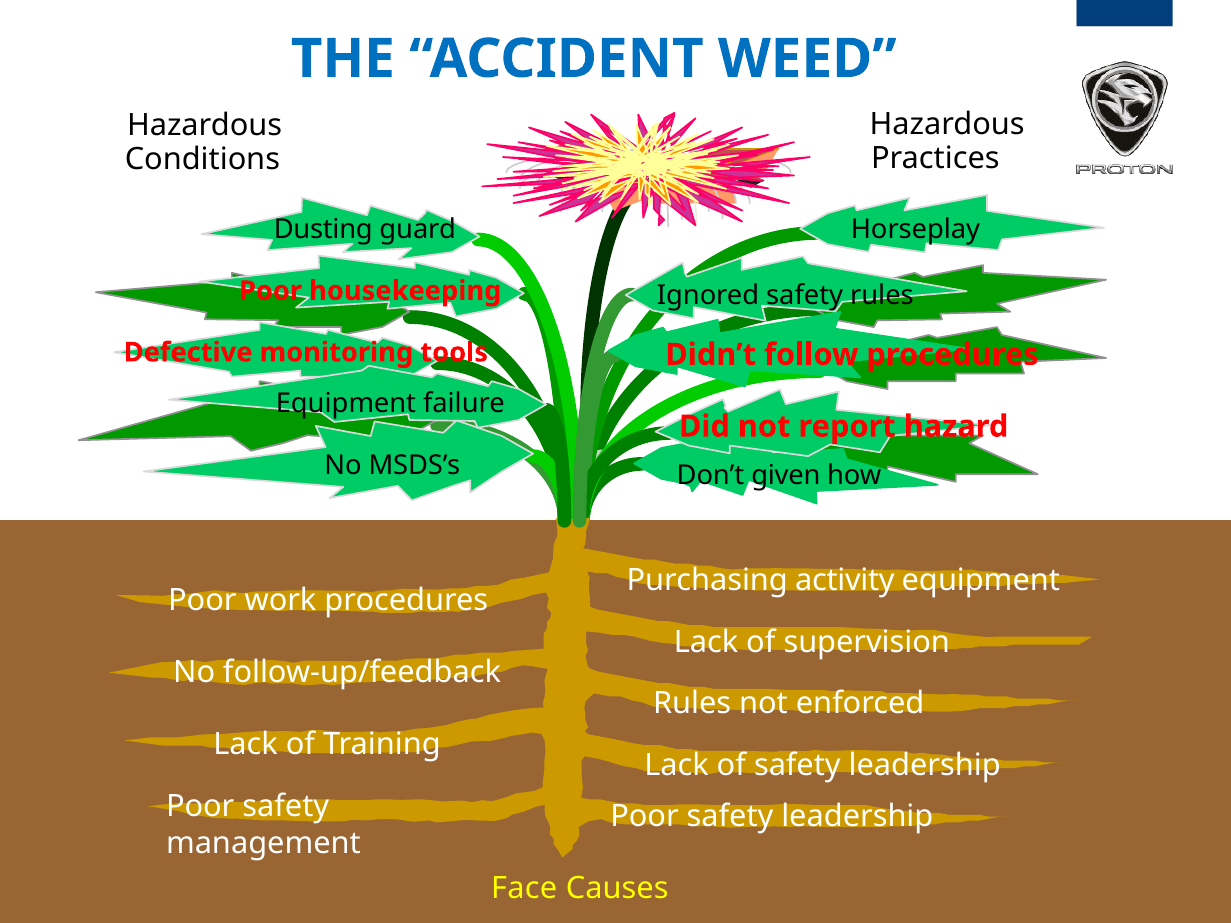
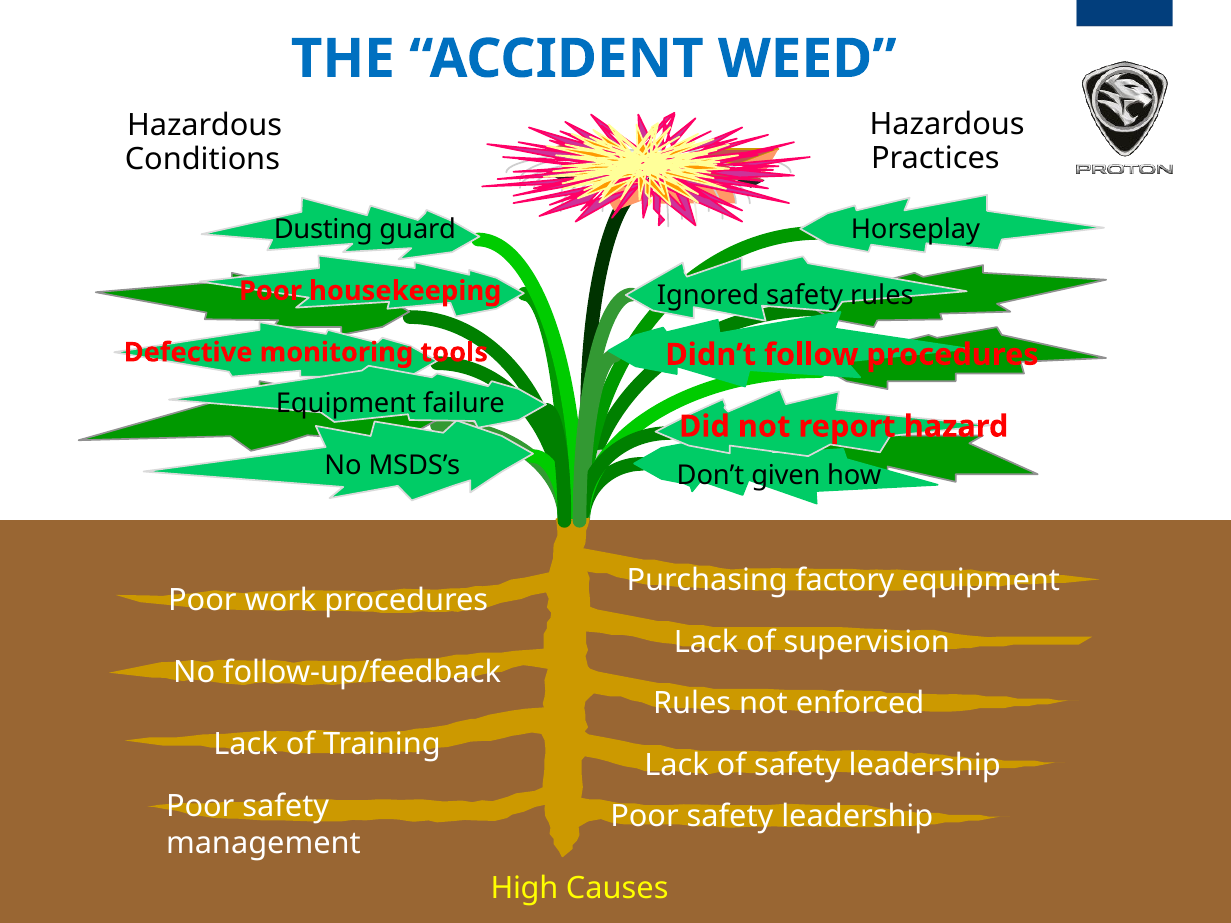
activity: activity -> factory (845, 580)
Face: Face -> High (524, 888)
